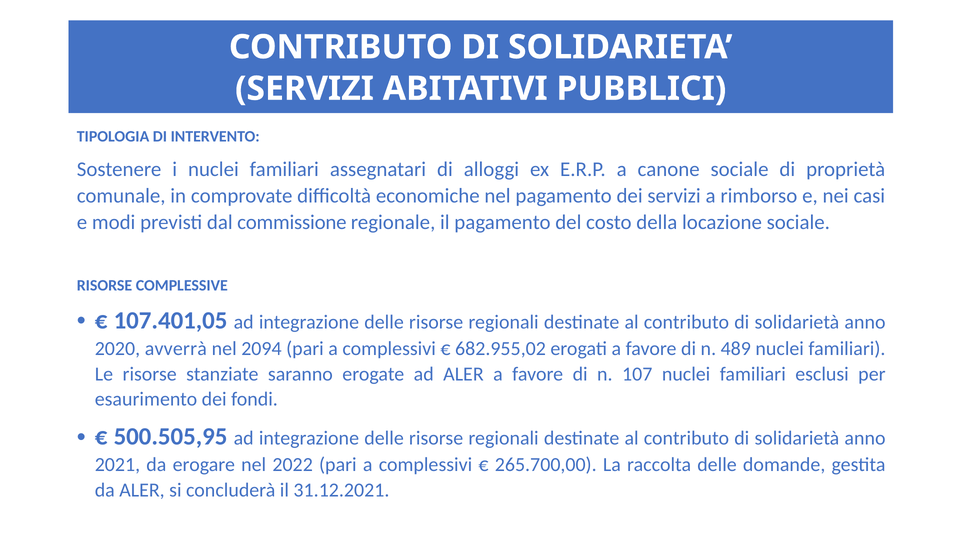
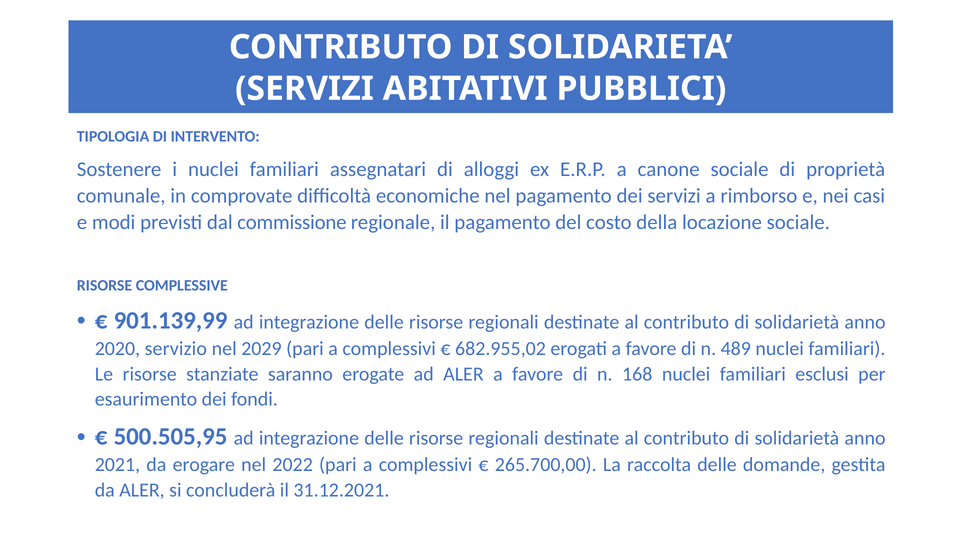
107.401,05: 107.401,05 -> 901.139,99 (171, 320)
avverrà: avverrà -> servizio (176, 349)
2094: 2094 -> 2029 (261, 349)
107: 107 -> 168 (637, 374)
